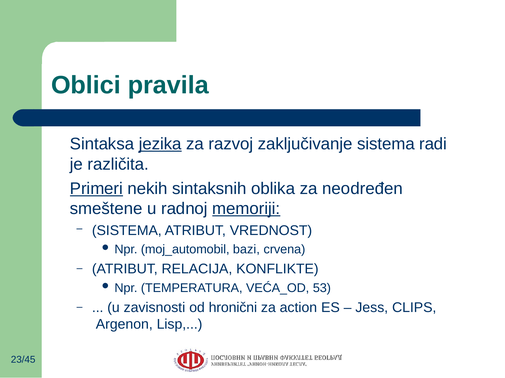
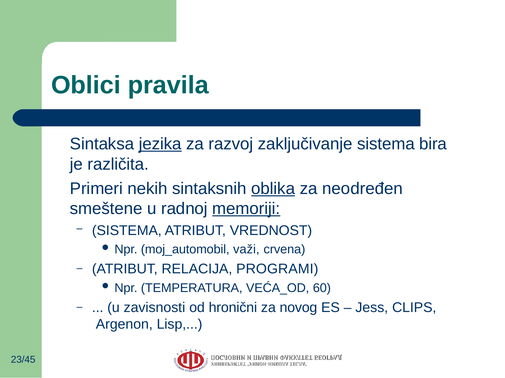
radi: radi -> bira (433, 144)
Primeri underline: present -> none (96, 189)
oblika underline: none -> present (273, 189)
bazi: bazi -> važi (246, 250)
KONFLIKTE: KONFLIKTE -> PROGRAMI (277, 269)
53: 53 -> 60 (322, 288)
action: action -> novog (298, 308)
